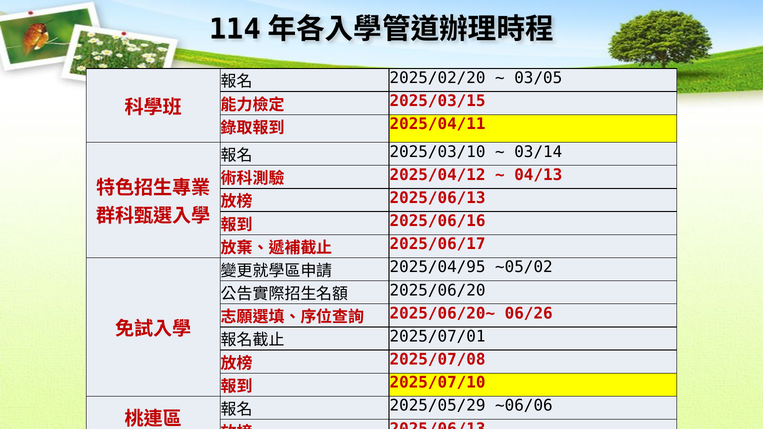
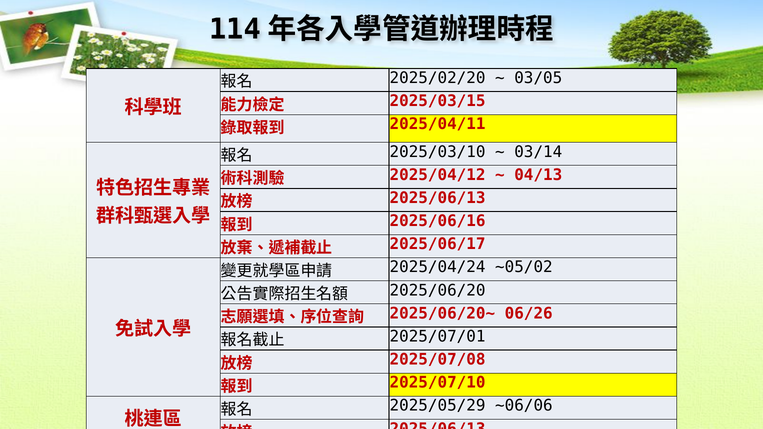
2025/04/95: 2025/04/95 -> 2025/04/24 (438, 267)
